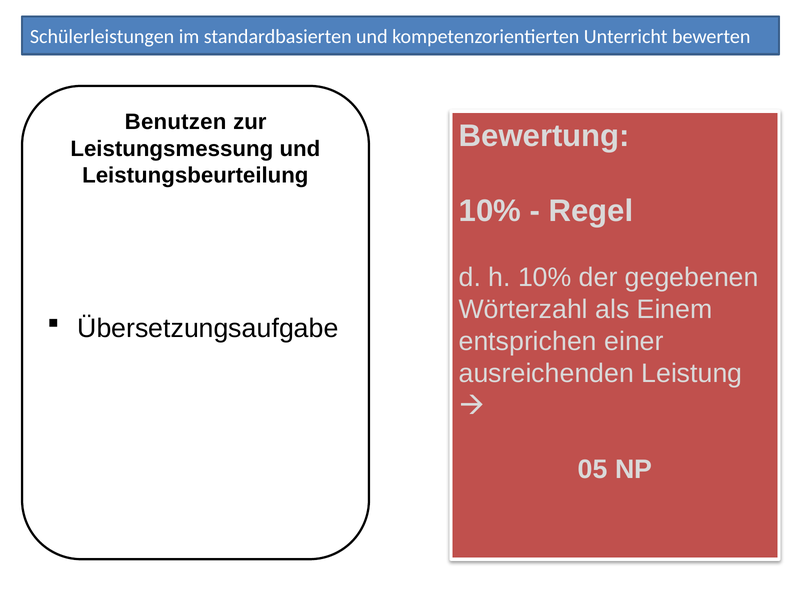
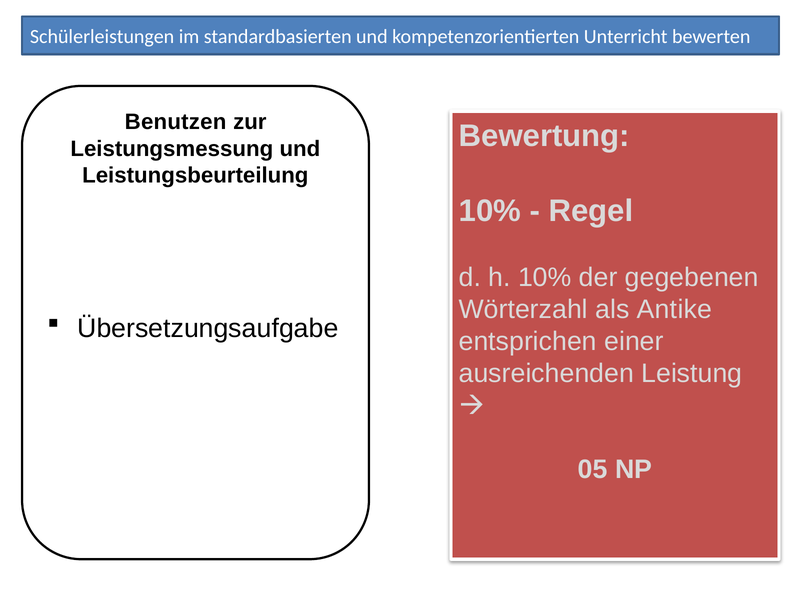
Einem: Einem -> Antike (674, 309)
